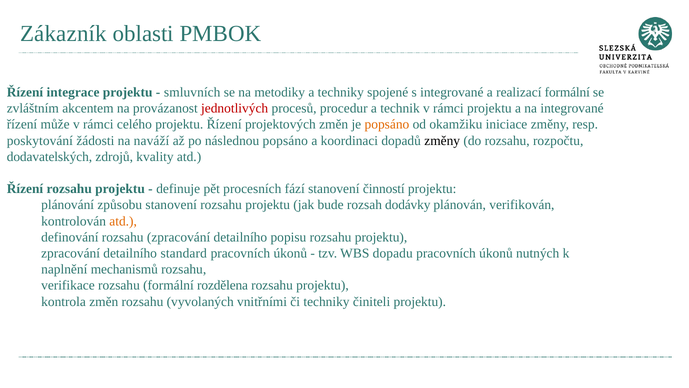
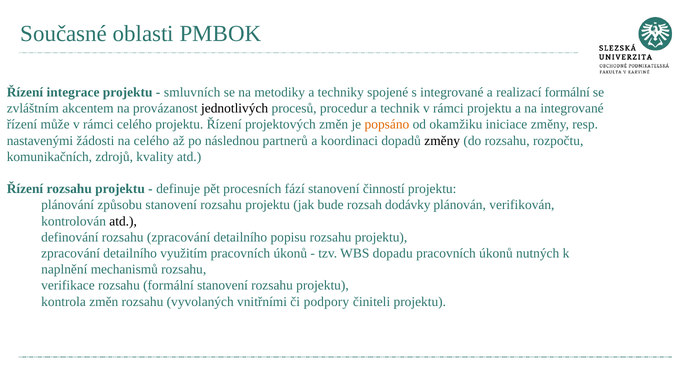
Zákazník: Zákazník -> Současné (64, 34)
jednotlivých colour: red -> black (235, 108)
poskytování: poskytování -> nastavenými (40, 140)
na naváží: naváží -> celého (152, 140)
následnou popsáno: popsáno -> partnerů (285, 140)
dodavatelských: dodavatelských -> komunikačních (49, 157)
atd colour: orange -> black (123, 221)
standard: standard -> využitím (184, 253)
formální rozdělena: rozdělena -> stanovení (223, 285)
či techniky: techniky -> podpory (326, 301)
